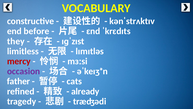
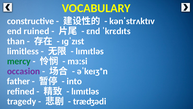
before: before -> ruined (36, 31)
they: they -> than (16, 41)
mercy colour: red -> green (19, 61)
cats: cats -> into (74, 81)
already: already -> lɪmɪtləs (85, 91)
